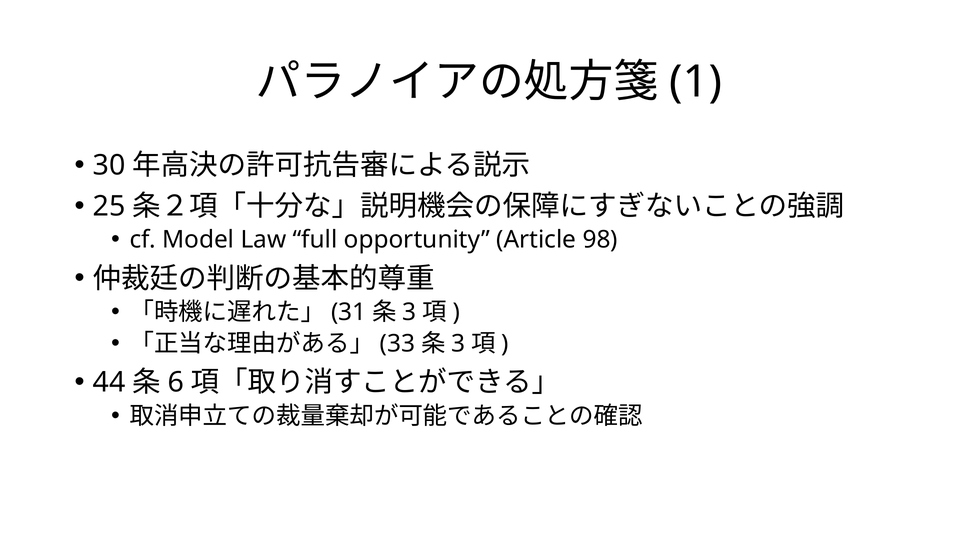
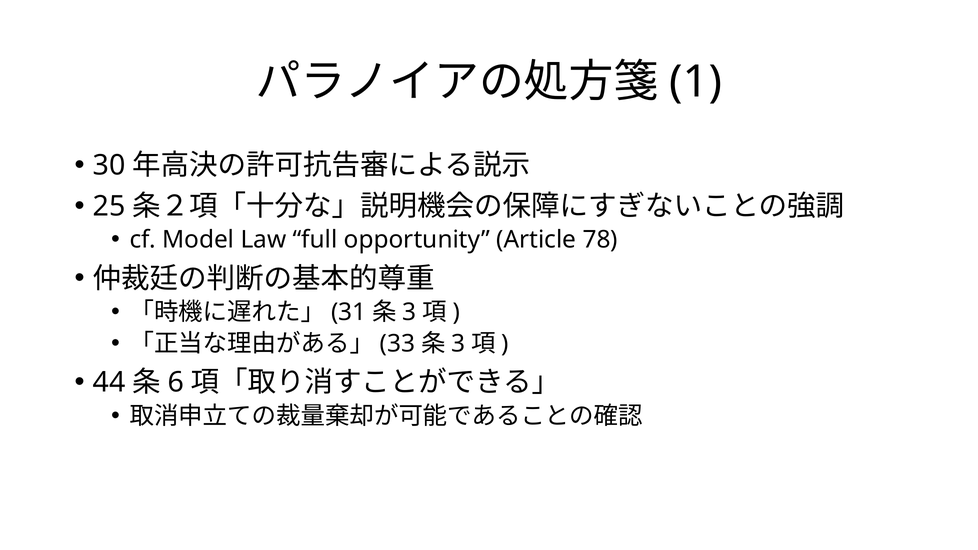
98: 98 -> 78 (600, 240)
